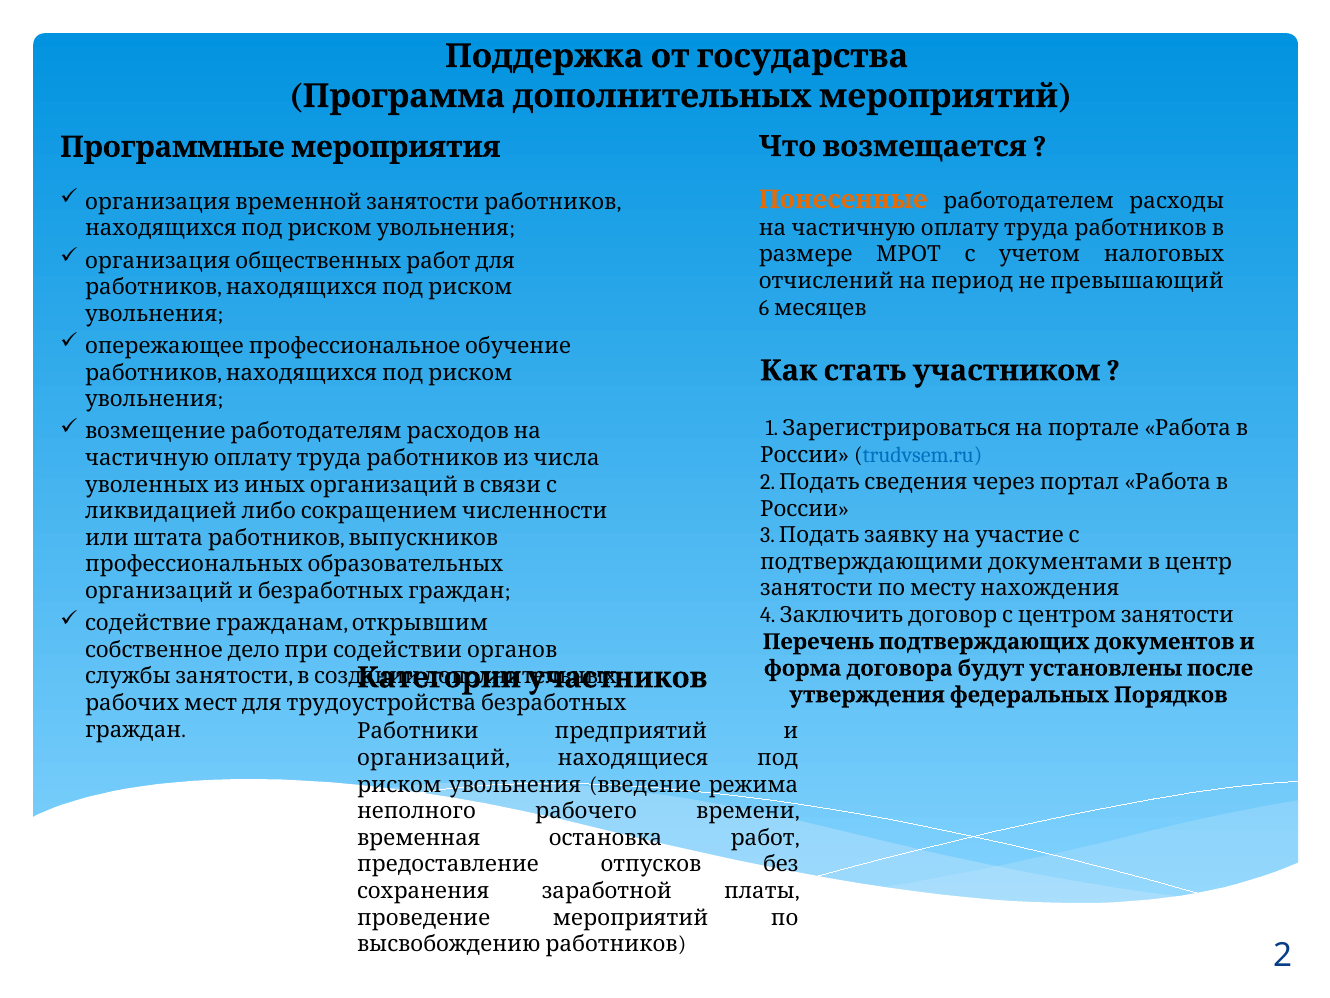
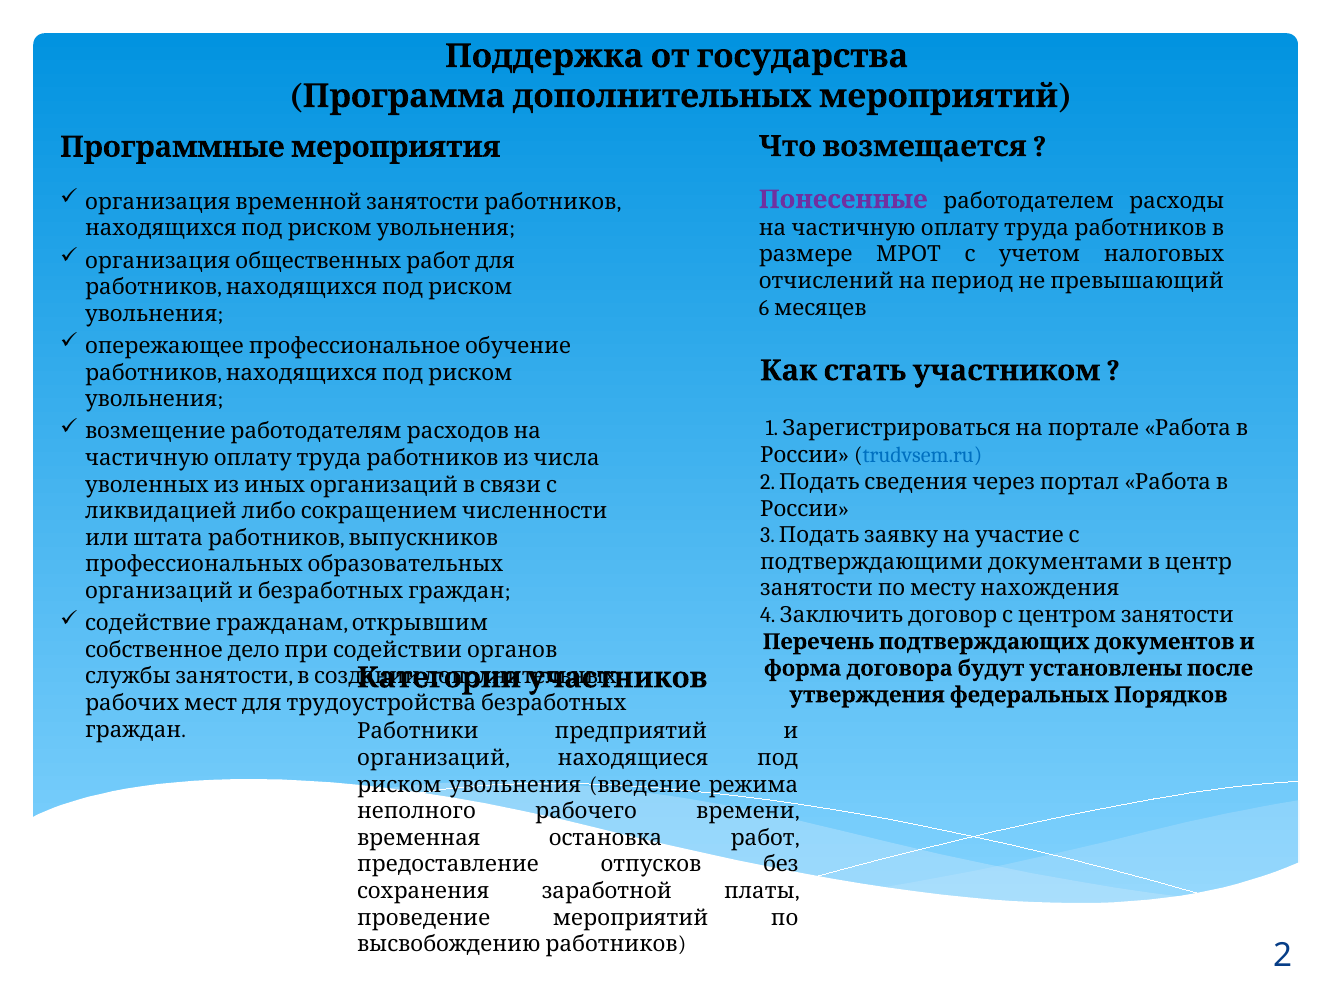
Понесенные colour: orange -> purple (843, 199)
